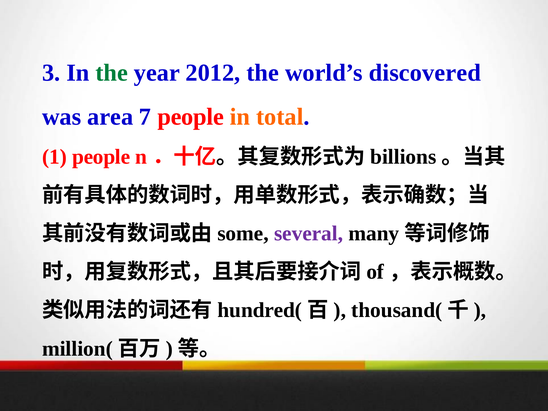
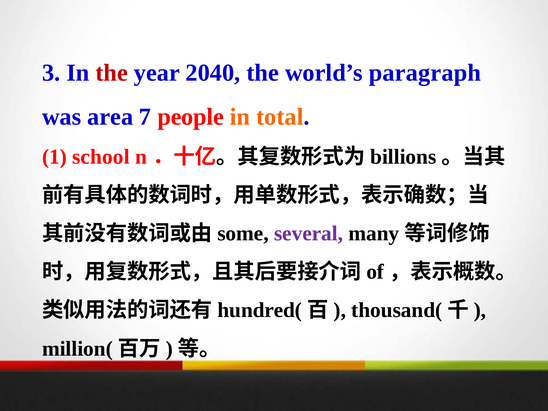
the colour: green -> red (112, 73)
2012: 2012 -> 2040 (213, 73)
discovered: discovered -> paragraph (425, 73)
1 people: people -> school (101, 157)
